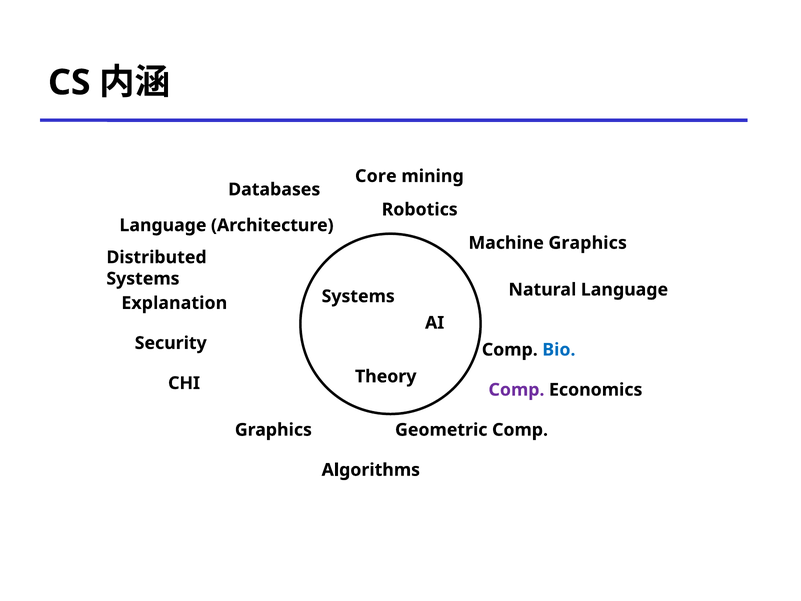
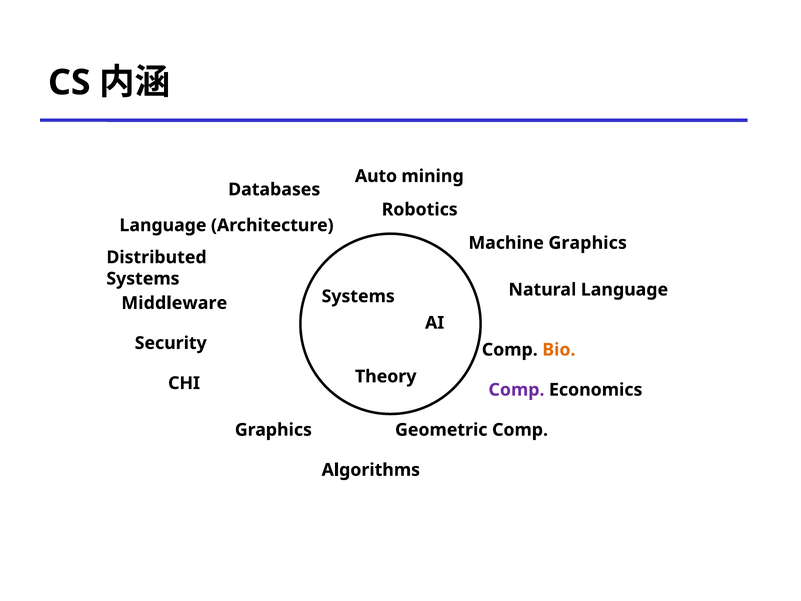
Core: Core -> Auto (376, 176)
Explanation: Explanation -> Middleware (174, 303)
Bio colour: blue -> orange (559, 350)
